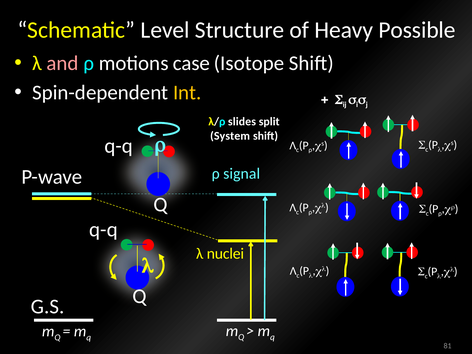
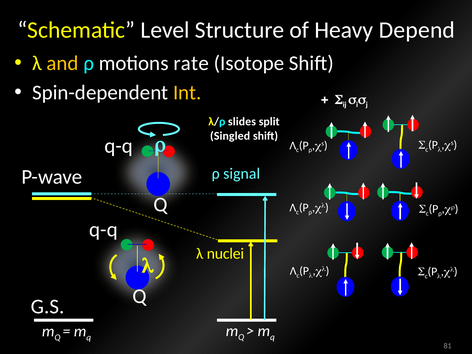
Possible: Possible -> Depend (417, 30)
and colour: pink -> yellow (63, 63)
case: case -> rate (191, 63)
System: System -> Singled (230, 136)
